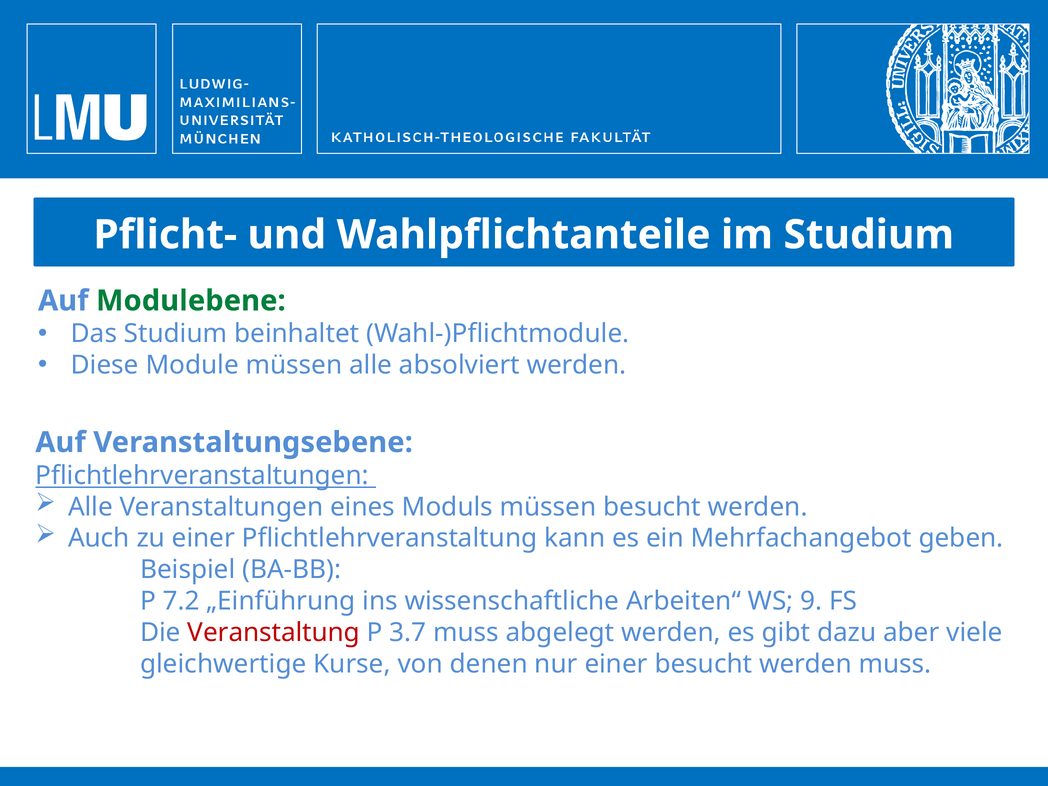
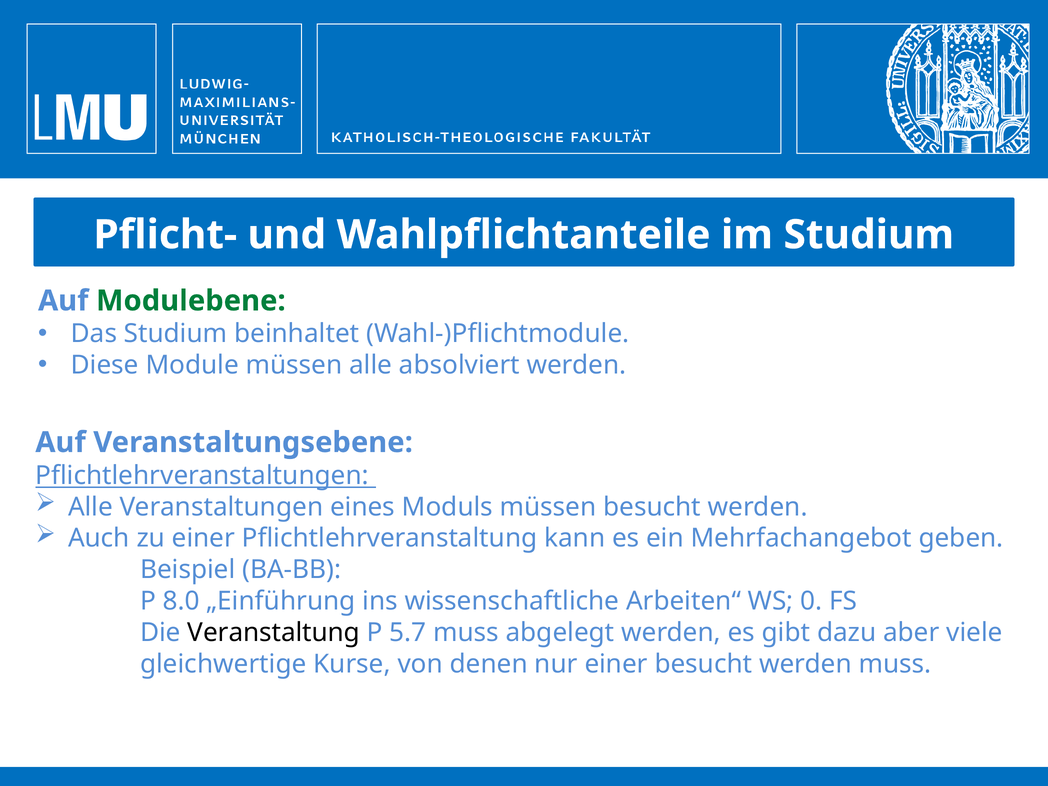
7.2: 7.2 -> 8.0 (181, 601)
9: 9 -> 0 (811, 601)
Veranstaltung colour: red -> black (274, 633)
3.7: 3.7 -> 5.7 (408, 633)
